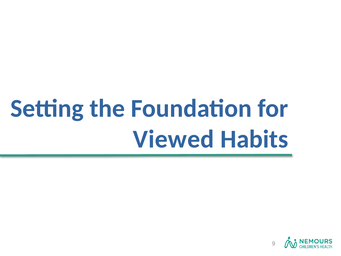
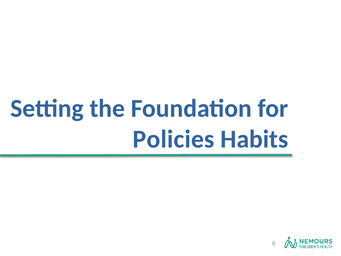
Viewed: Viewed -> Policies (174, 139)
